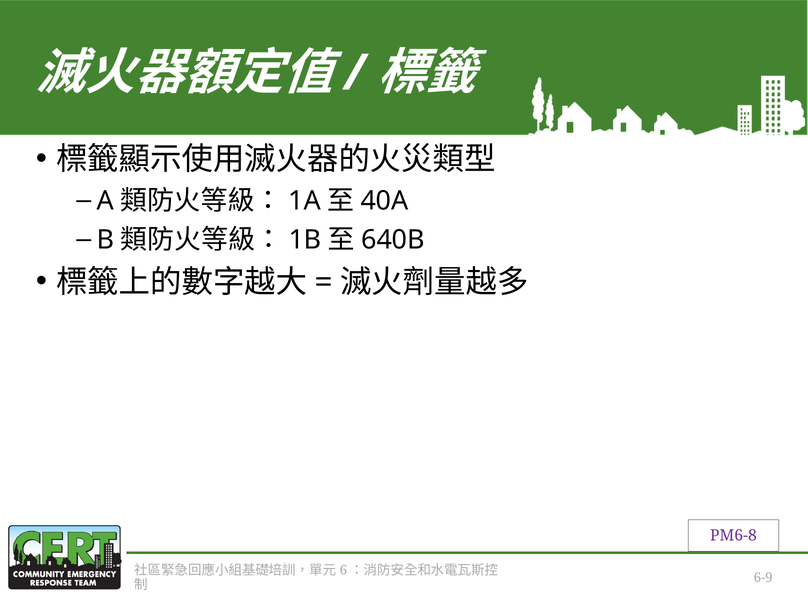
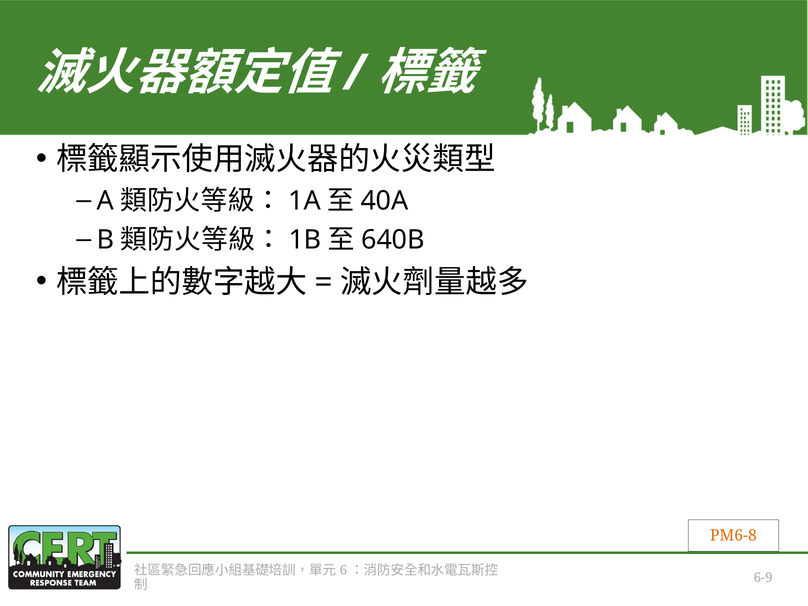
PM6-8 colour: purple -> orange (733, 535)
